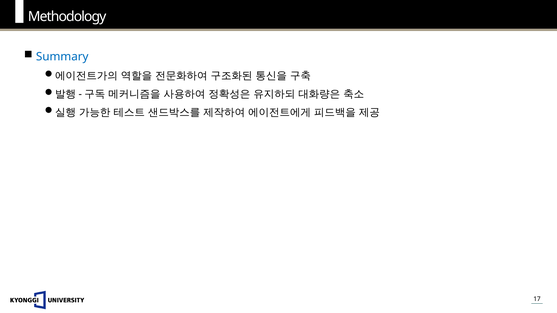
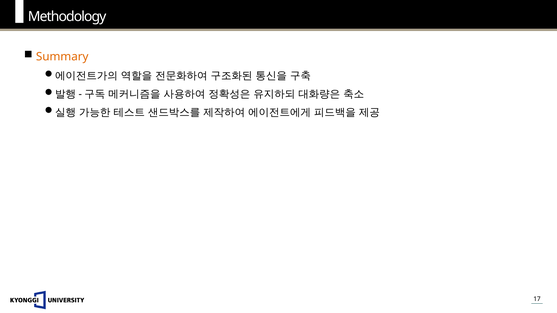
Summary colour: blue -> orange (62, 57)
